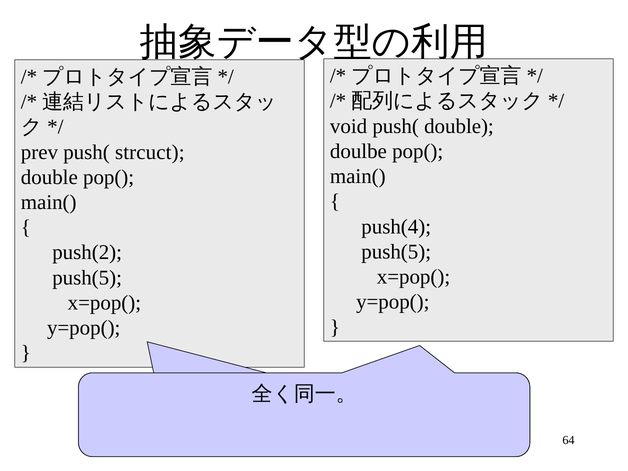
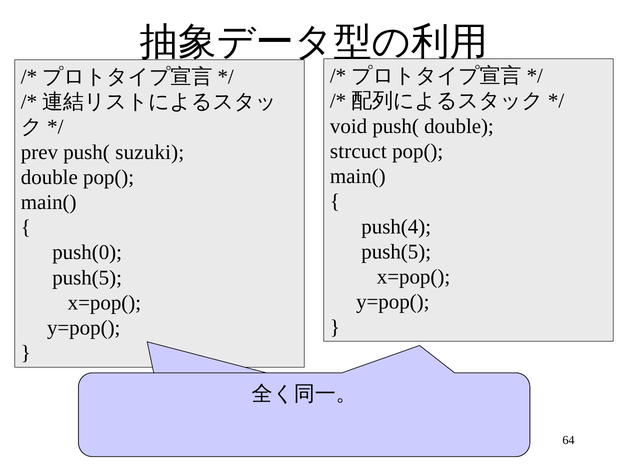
doulbe: doulbe -> strcuct (358, 151)
strcuct: strcuct -> suzuki (150, 152)
push(2: push(2 -> push(0 (87, 253)
